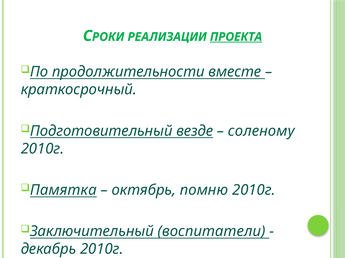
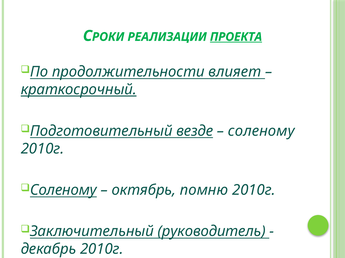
вместе: вместе -> влияет (235, 72)
краткосрочный underline: none -> present (79, 90)
Памятка: Памятка -> Соленому (63, 191)
воспитатели: воспитатели -> руководитель (212, 232)
